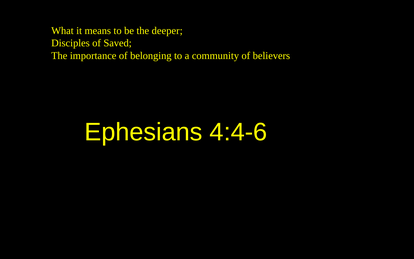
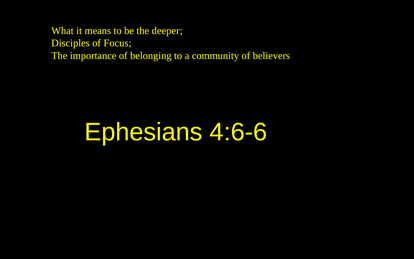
Saved: Saved -> Focus (118, 43)
4:4-6: 4:4-6 -> 4:6-6 (238, 132)
